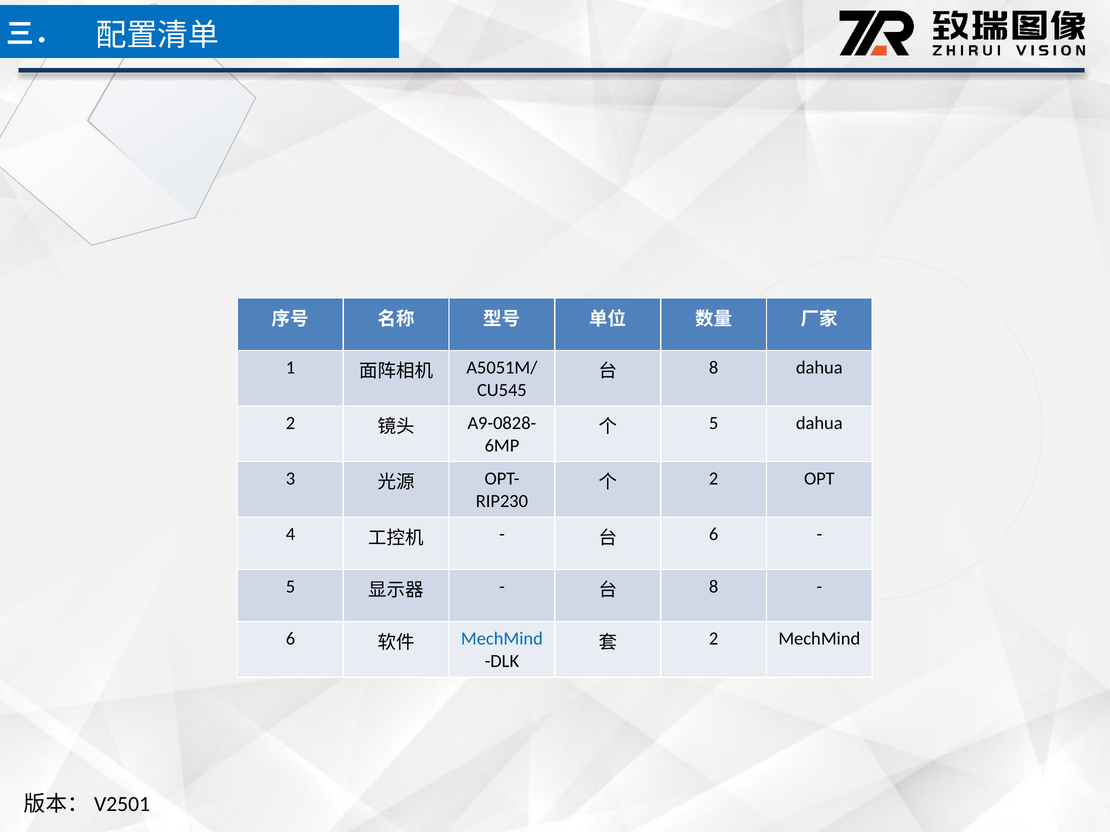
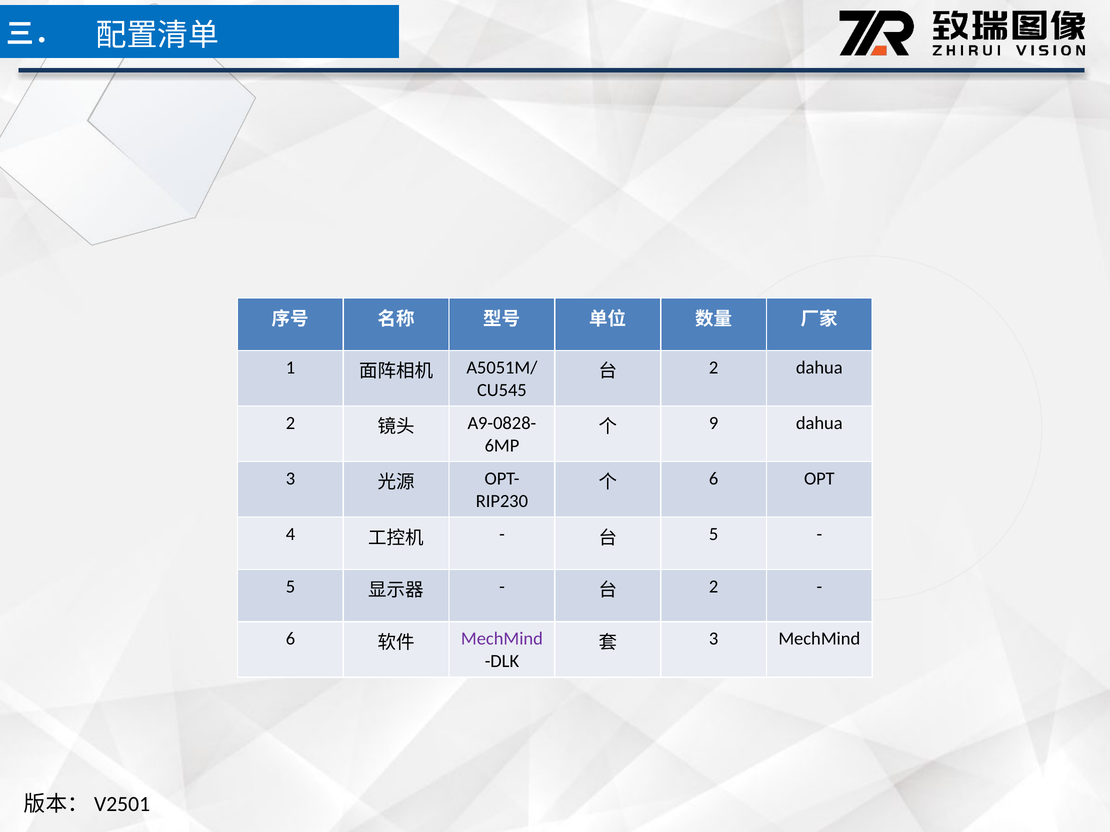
8: 8 -> 2 (714, 368)
5: 5 -> 9 (714, 423)
2: 2 -> 6 (714, 479)
6: 6 -> 5 (714, 534)
8: 8 -> 2 (714, 587)
MechMind colour: blue -> purple (502, 639)
2: 2 -> 3 (714, 639)
